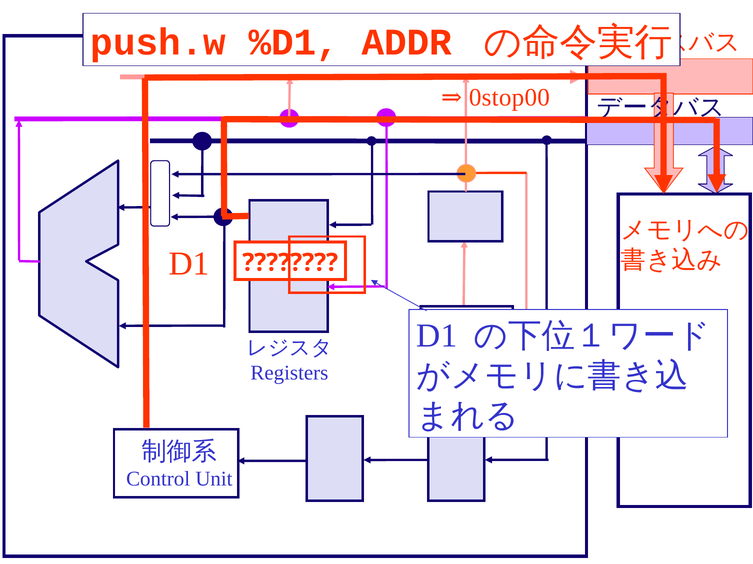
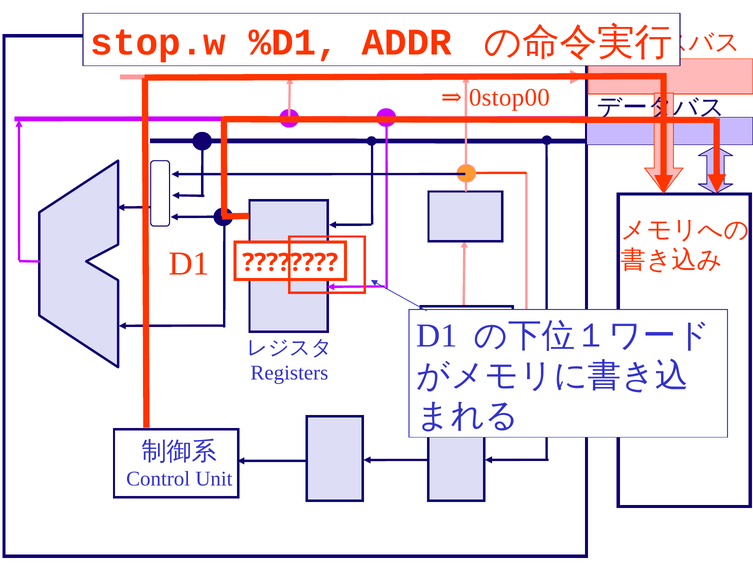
push.w: push.w -> stop.w (158, 42)
